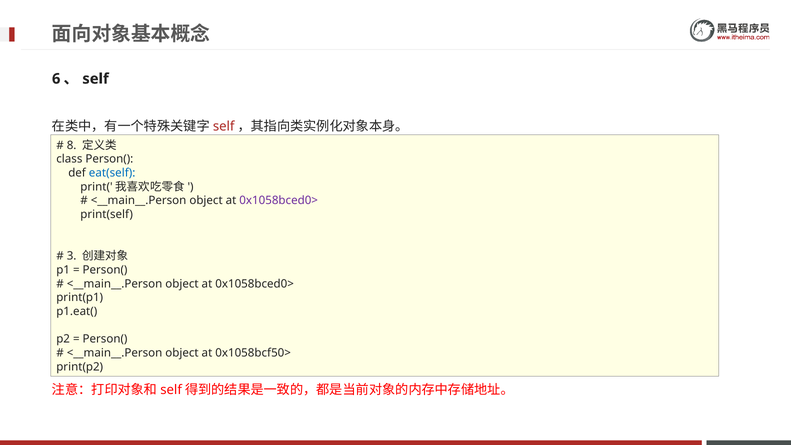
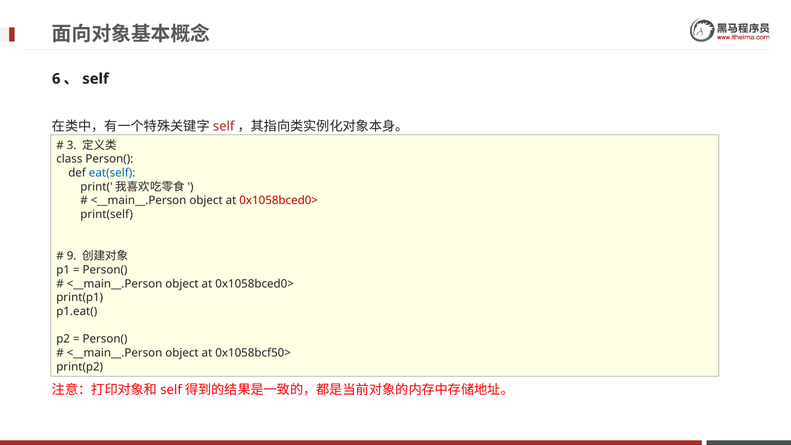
8: 8 -> 3 (72, 145)
0x1058bced0> colour: purple -> red (279, 201)
3: 3 -> 9 (72, 256)
